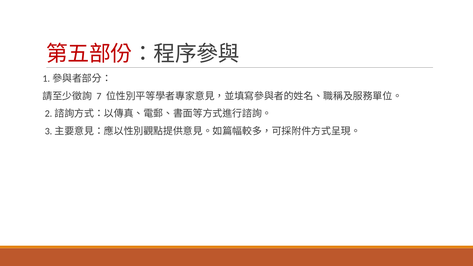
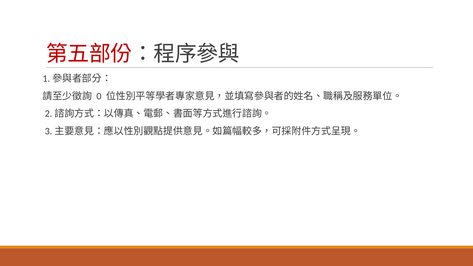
7: 7 -> 0 (99, 96)
